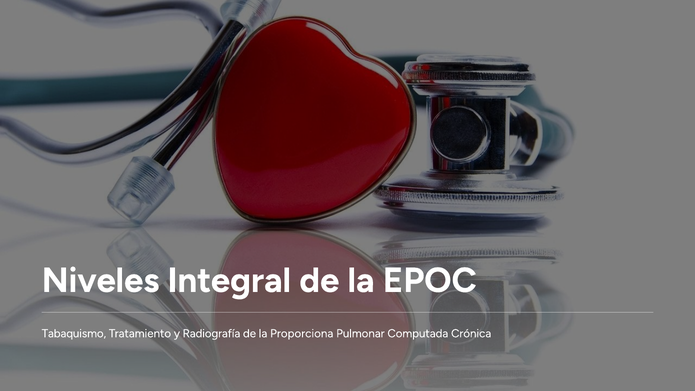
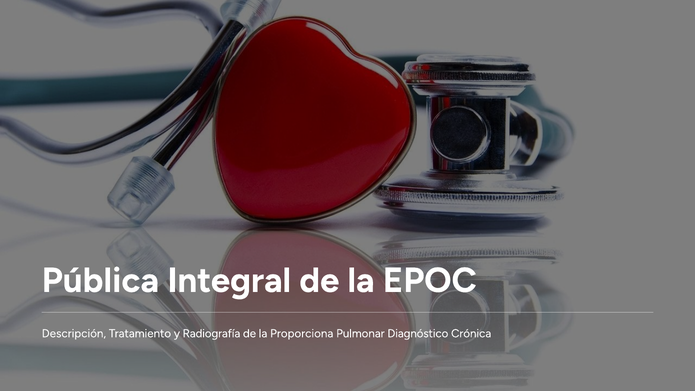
Niveles: Niveles -> Pública (100, 280)
Tabaquismo: Tabaquismo -> Descripción (74, 333)
Computada: Computada -> Diagnóstico (418, 333)
